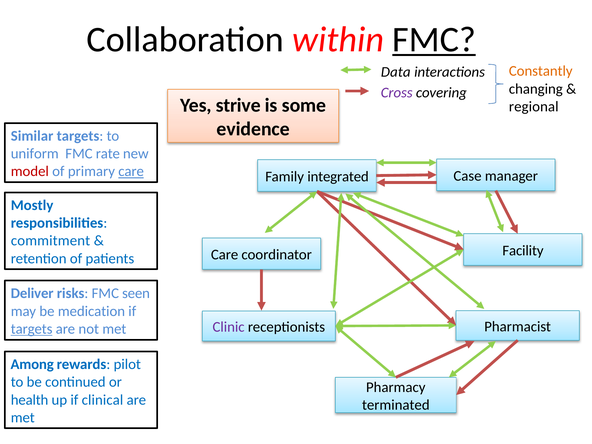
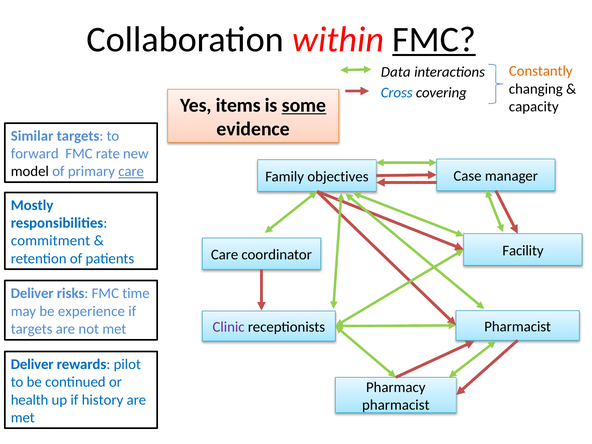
Cross colour: purple -> blue (397, 93)
strive: strive -> items (238, 105)
some underline: none -> present (304, 105)
regional: regional -> capacity (534, 107)
uniform: uniform -> forward (35, 154)
model colour: red -> black (30, 171)
integrated: integrated -> objectives (338, 177)
seen: seen -> time (136, 293)
medication: medication -> experience (91, 311)
targets underline: present -> none (32, 329)
Among: Among -> Deliver (32, 364)
clinical: clinical -> history (103, 400)
terminated: terminated -> pharmacist (396, 405)
